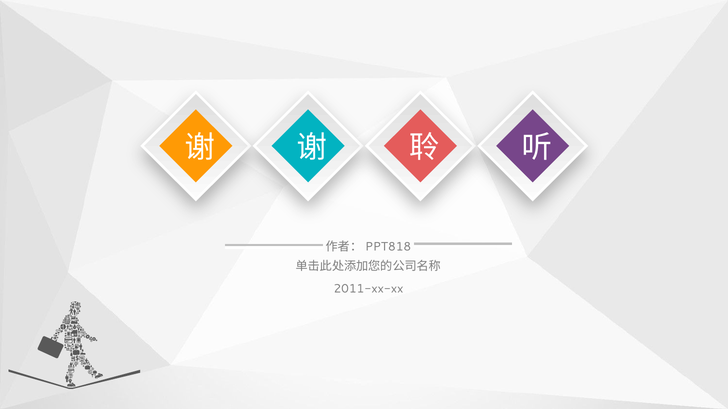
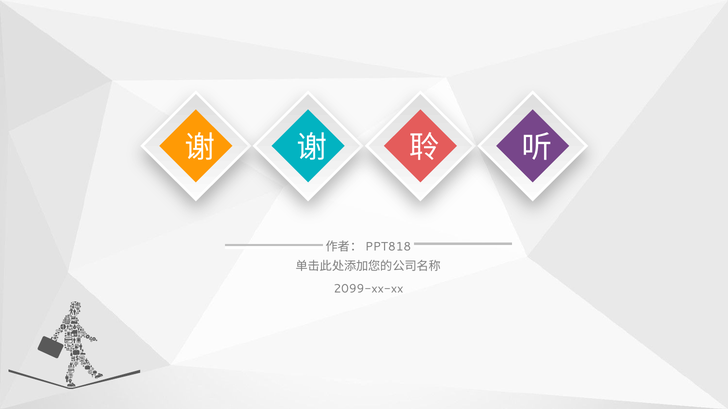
2011-xx-xx: 2011-xx-xx -> 2099-xx-xx (368, 289)
